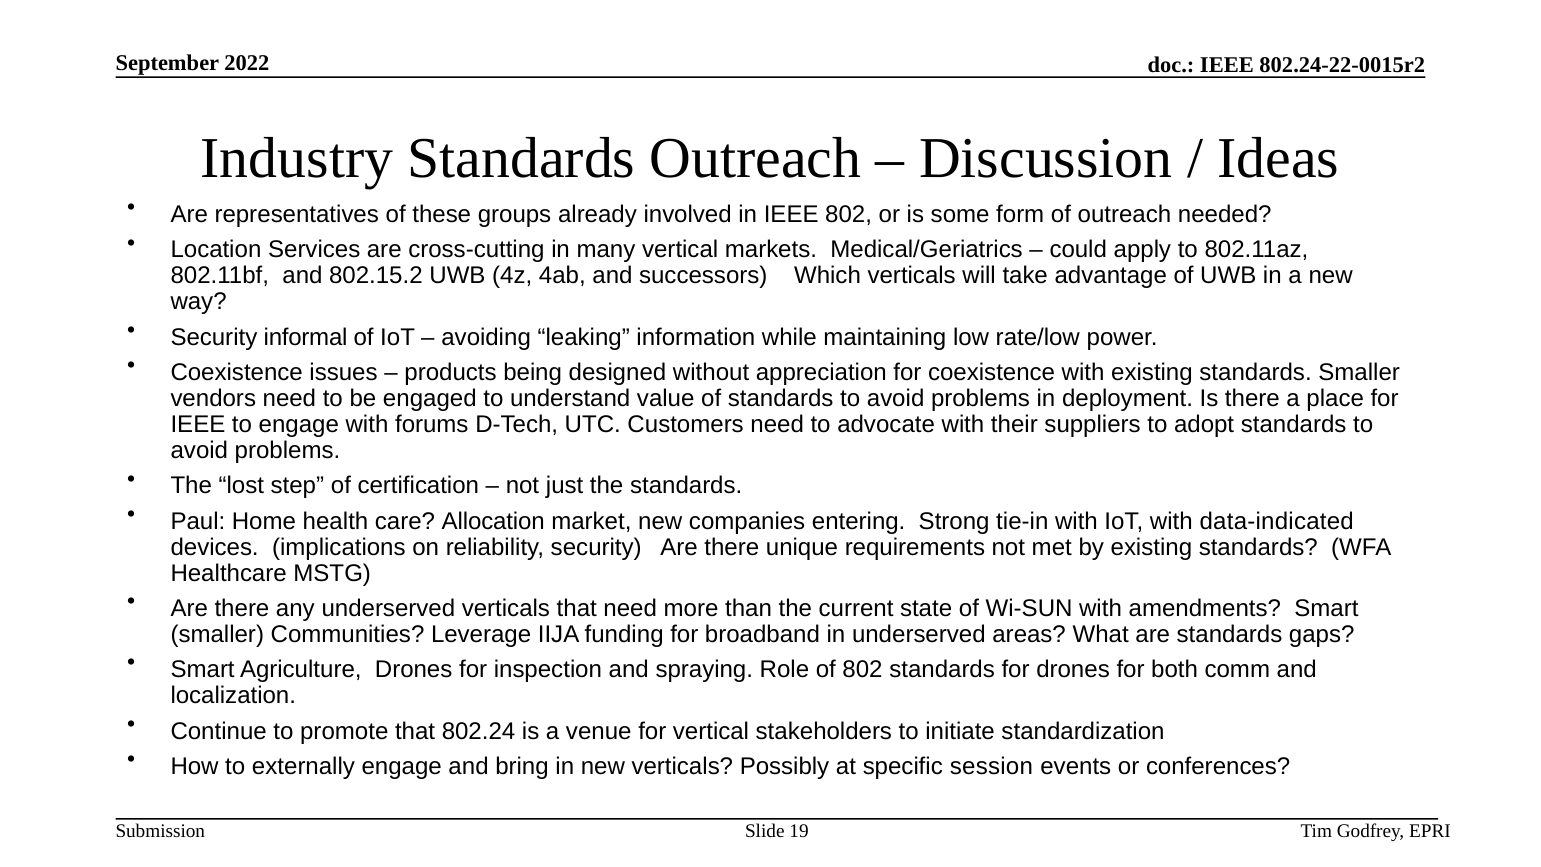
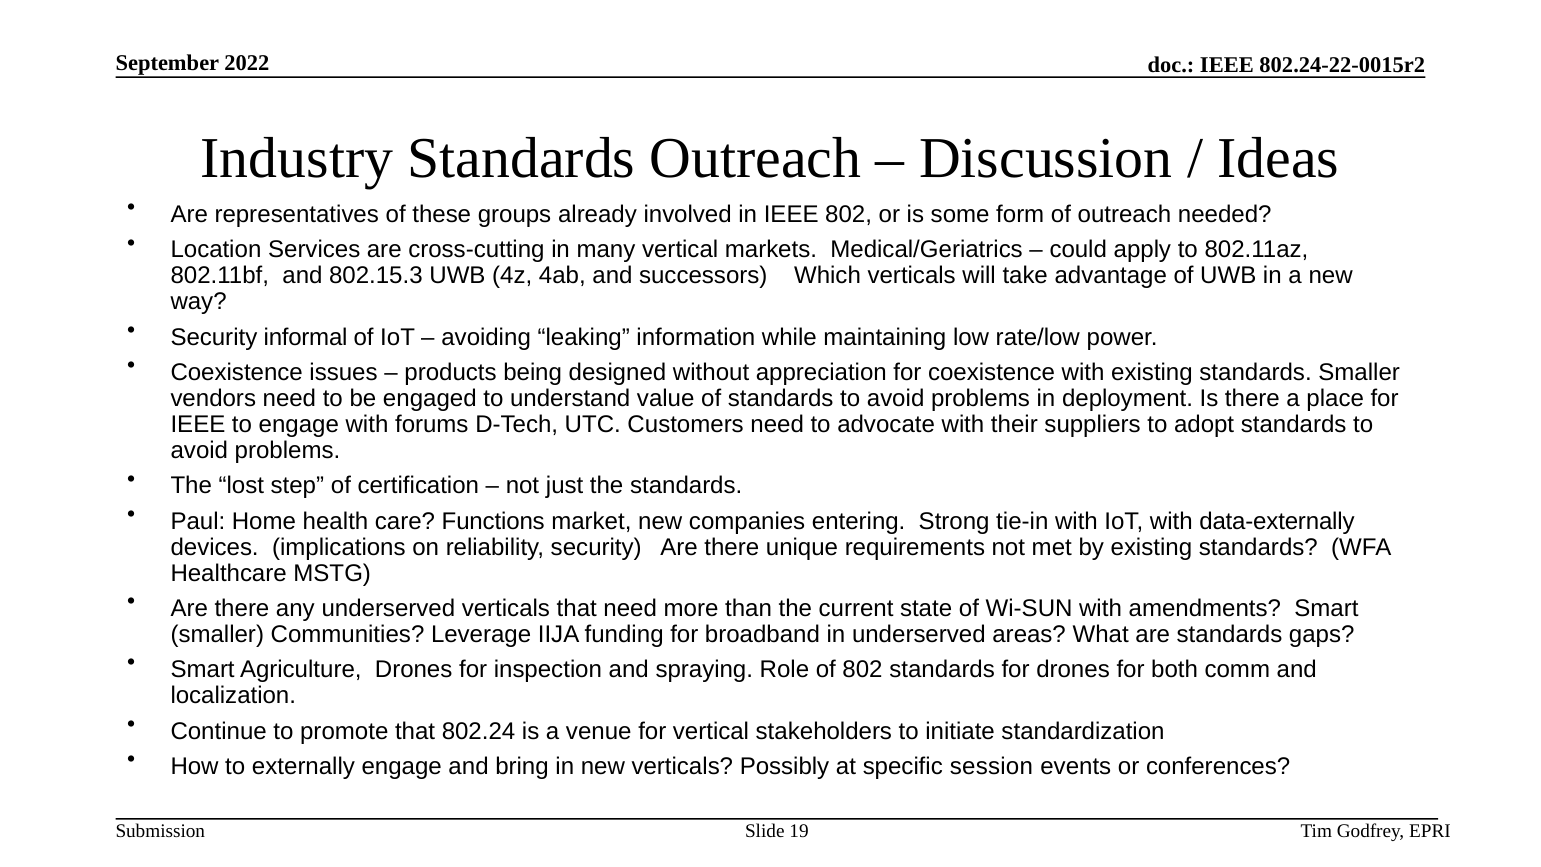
802.15.2: 802.15.2 -> 802.15.3 (376, 276)
Allocation: Allocation -> Functions (493, 521)
data-indicated: data-indicated -> data-externally (1277, 521)
